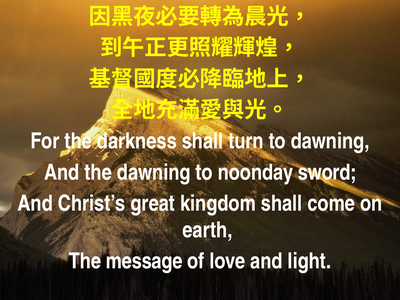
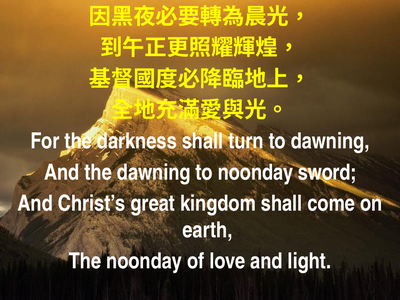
The message: message -> noonday (144, 261)
